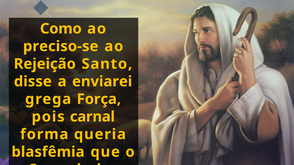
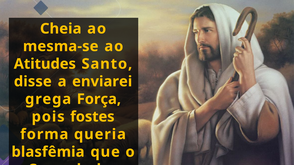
Como: Como -> Cheia (61, 29)
preciso-se: preciso-se -> mesma-se (61, 46)
Rejeição: Rejeição -> Atitudes (45, 64)
carnal: carnal -> fostes (92, 117)
